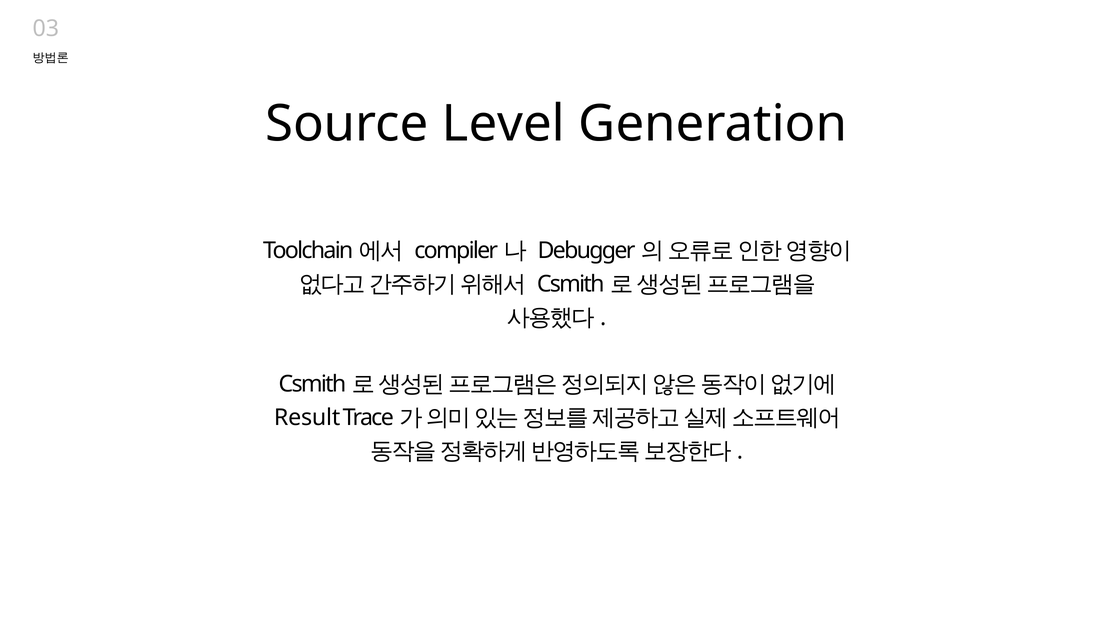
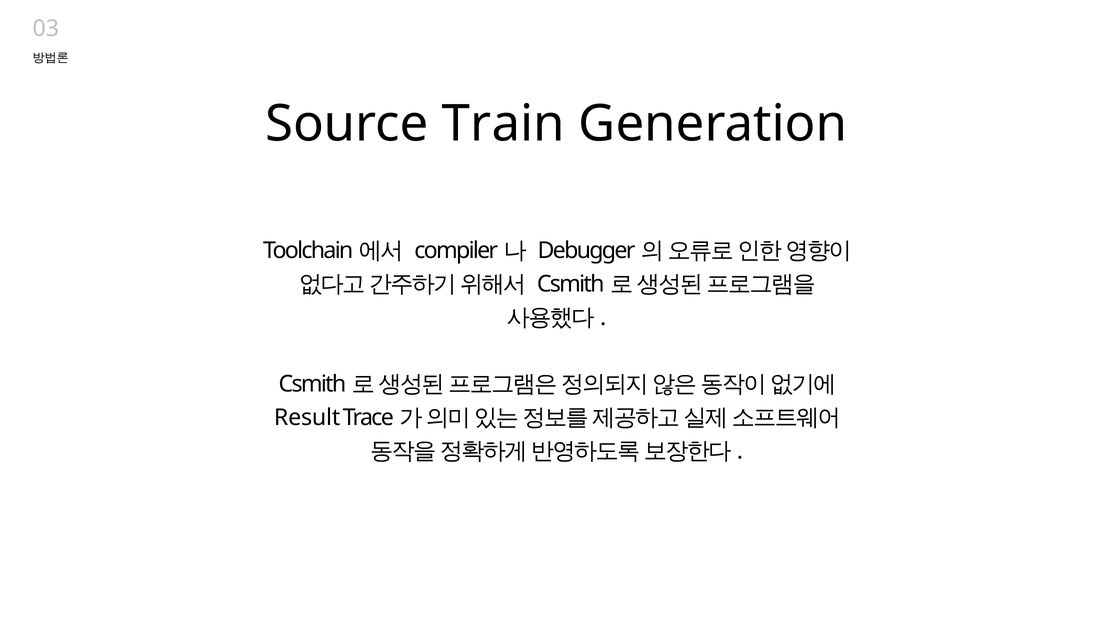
Level: Level -> Train (503, 124)
